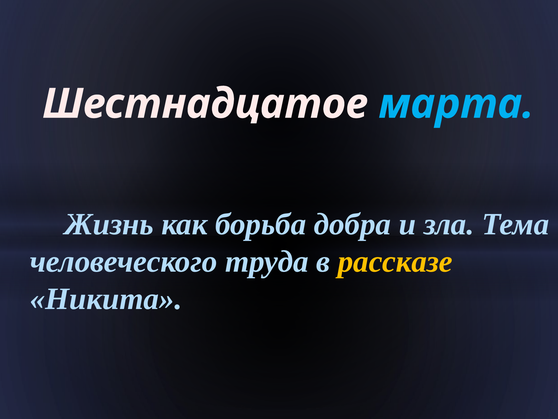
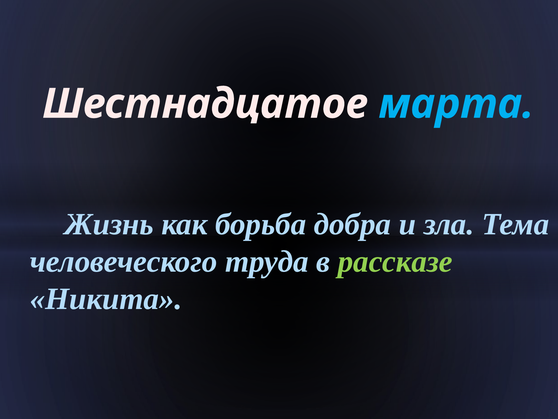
рассказе colour: yellow -> light green (395, 261)
